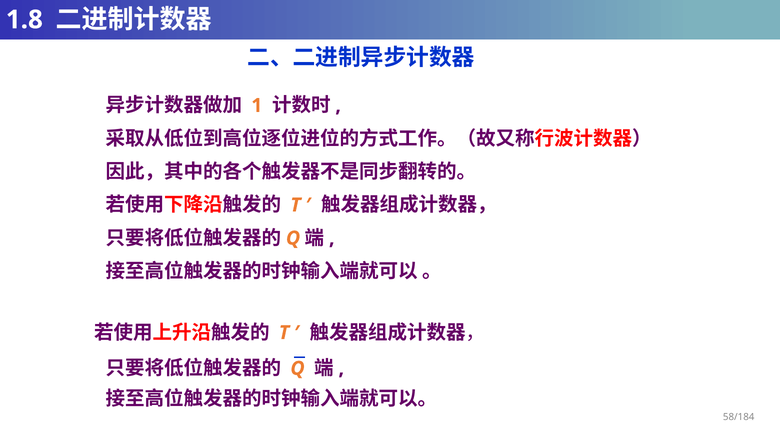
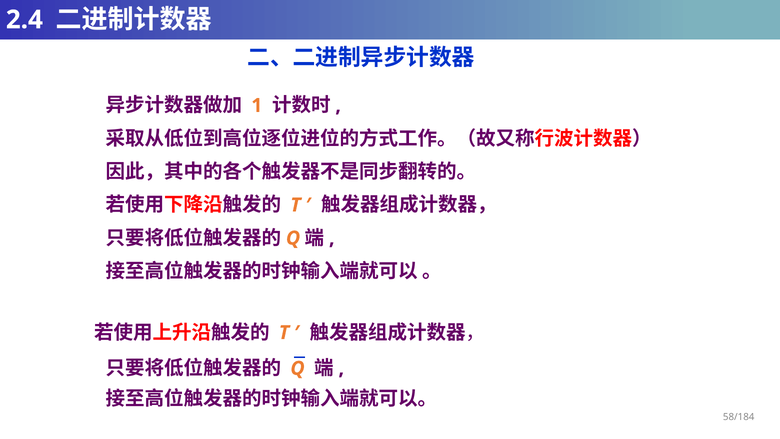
1.8: 1.8 -> 2.4 (24, 20)
